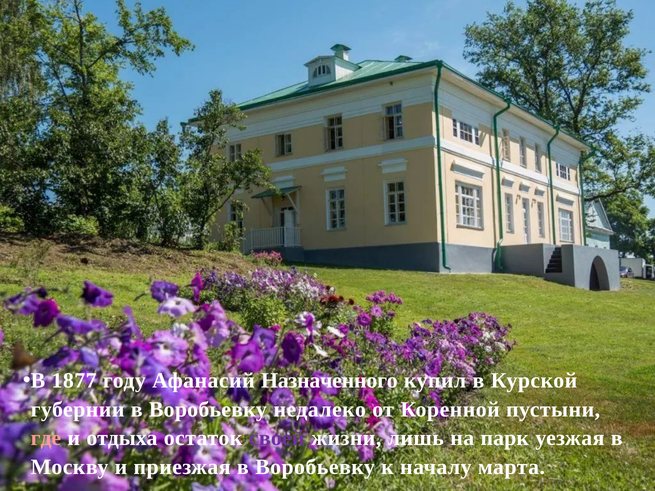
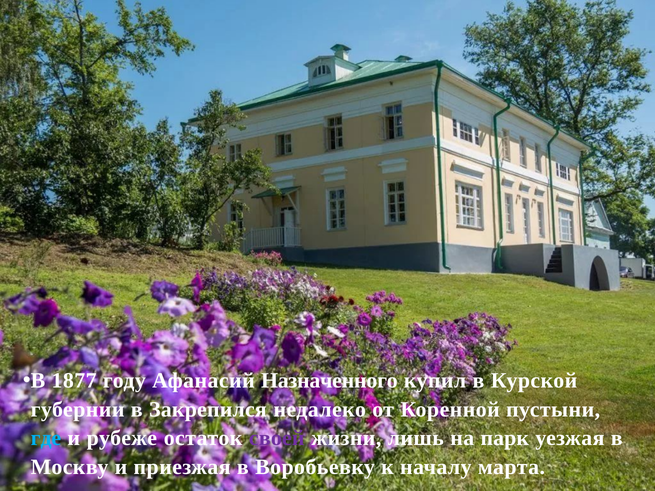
губернии в Воробьевку: Воробьевку -> Закрепился (208, 410)
где colour: pink -> light blue (46, 438)
отдыха: отдыха -> рубеже (122, 438)
